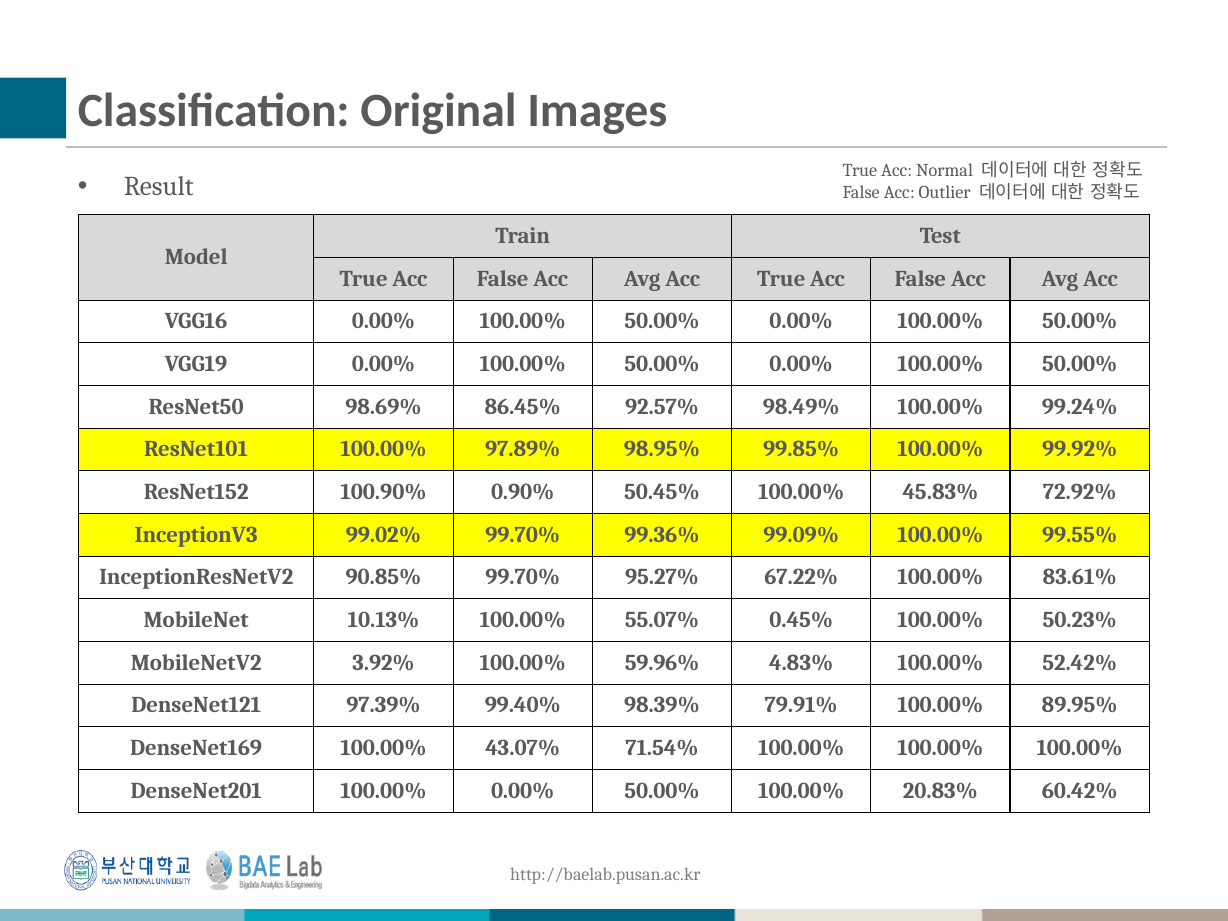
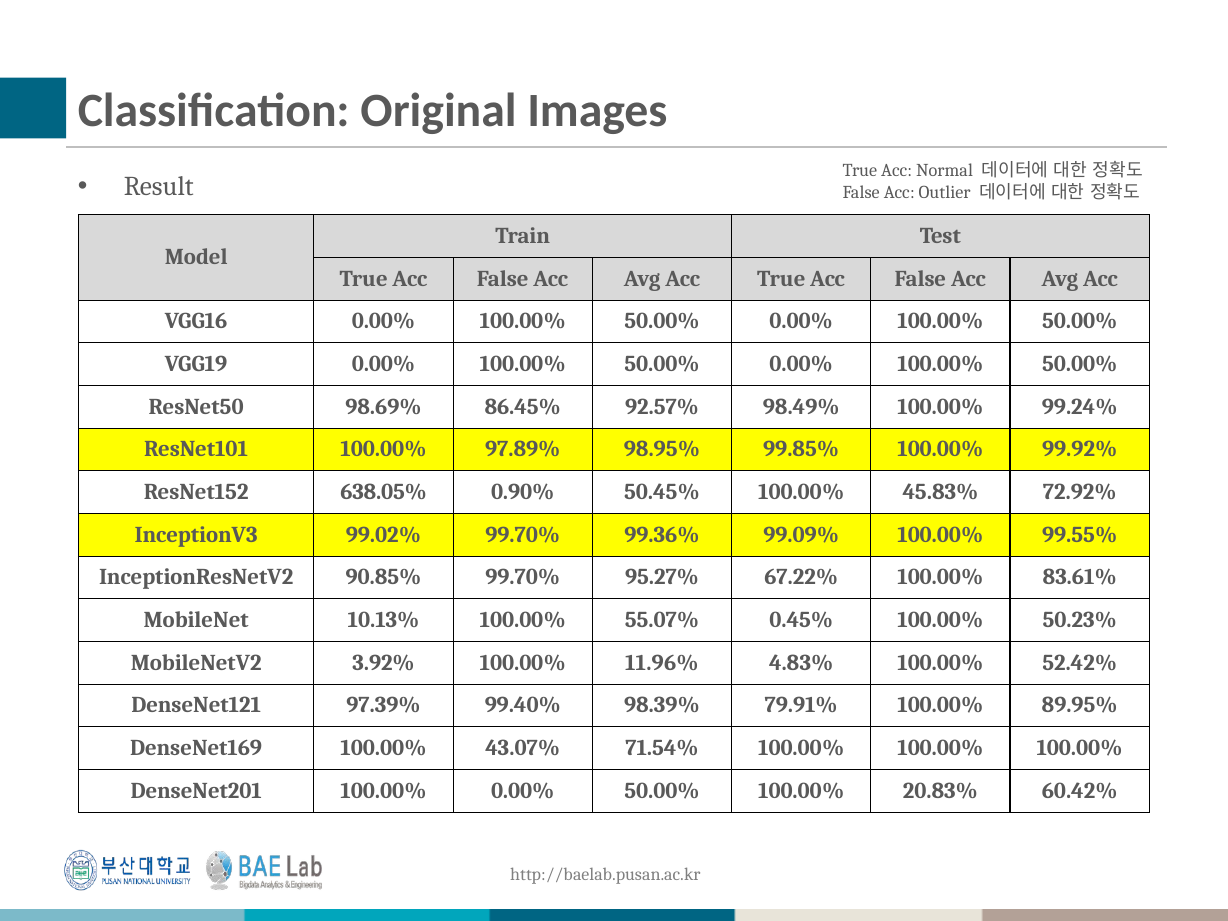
100.90%: 100.90% -> 638.05% (384, 492)
59.96%: 59.96% -> 11.96% (662, 663)
